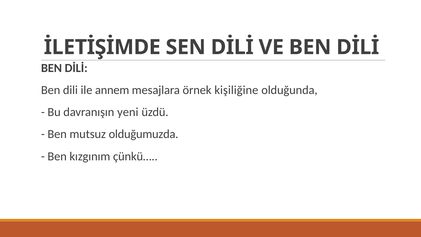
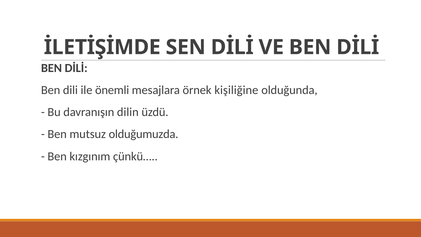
annem: annem -> önemli (112, 90)
yeni: yeni -> dilin (128, 112)
